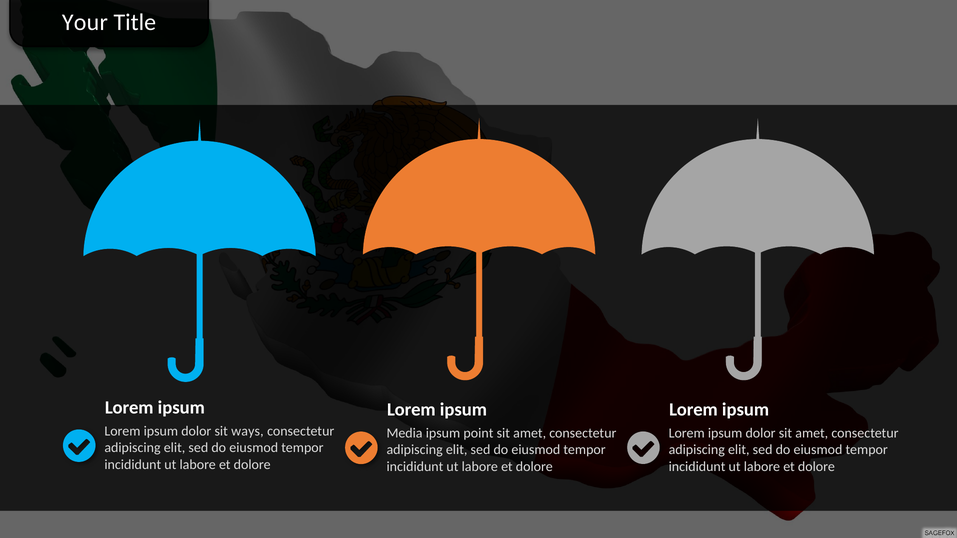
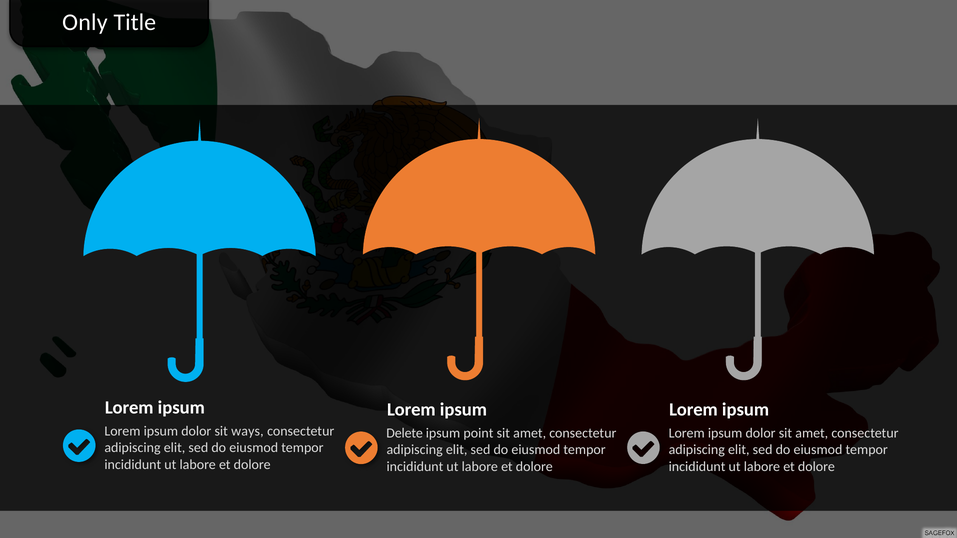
Your: Your -> Only (85, 23)
Media: Media -> Delete (405, 433)
